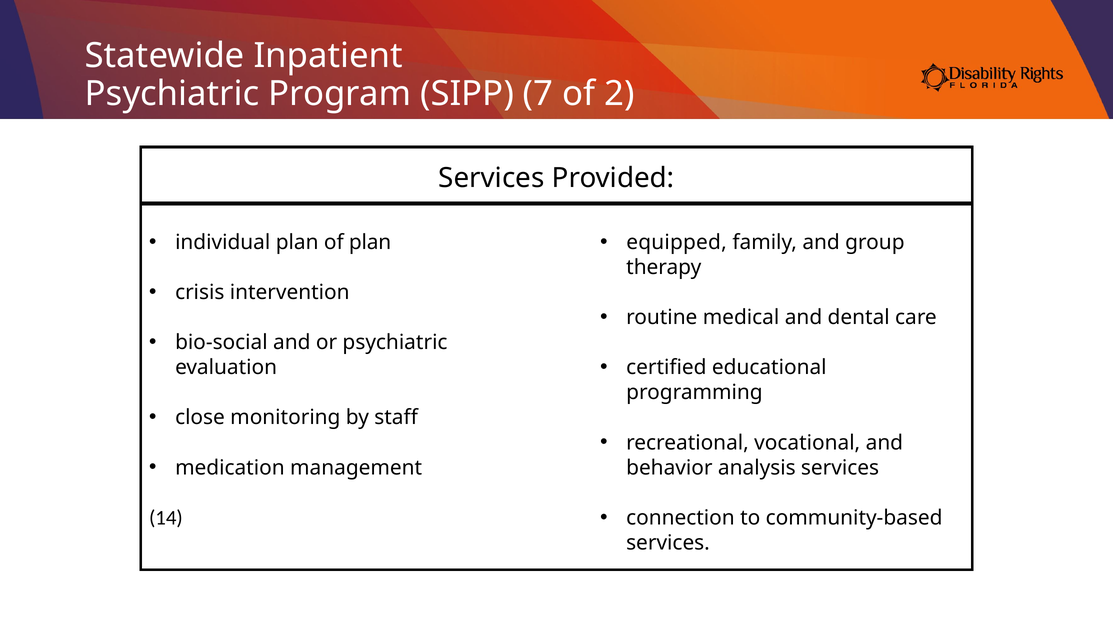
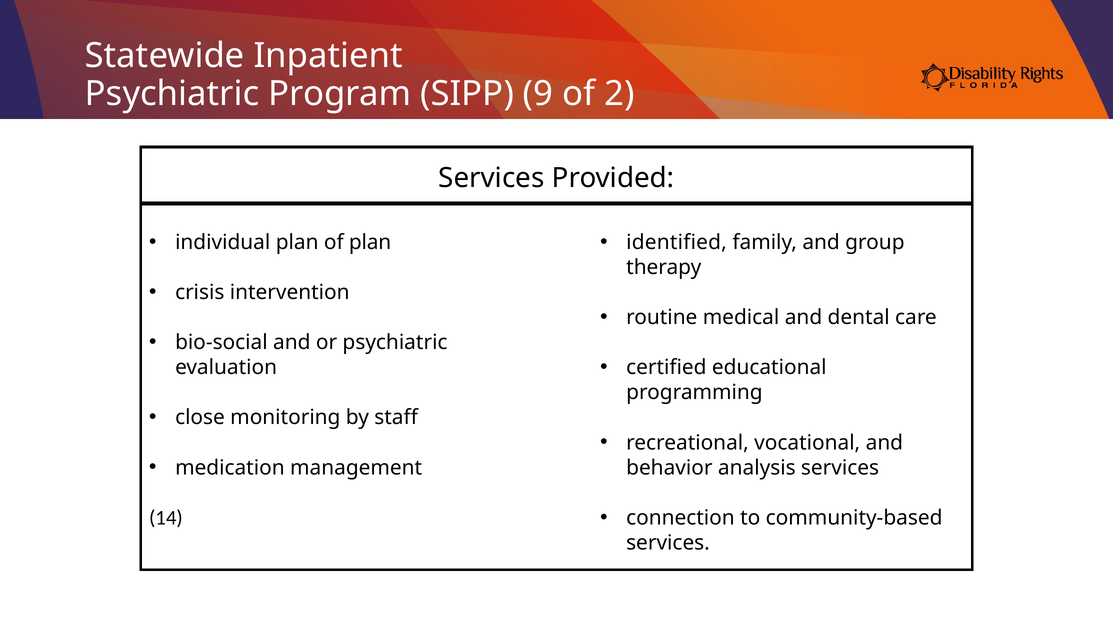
7: 7 -> 9 (538, 94)
equipped: equipped -> identified (677, 242)
